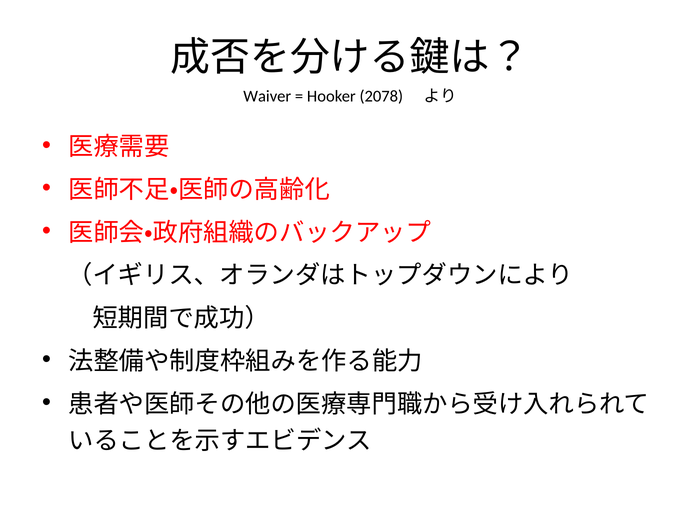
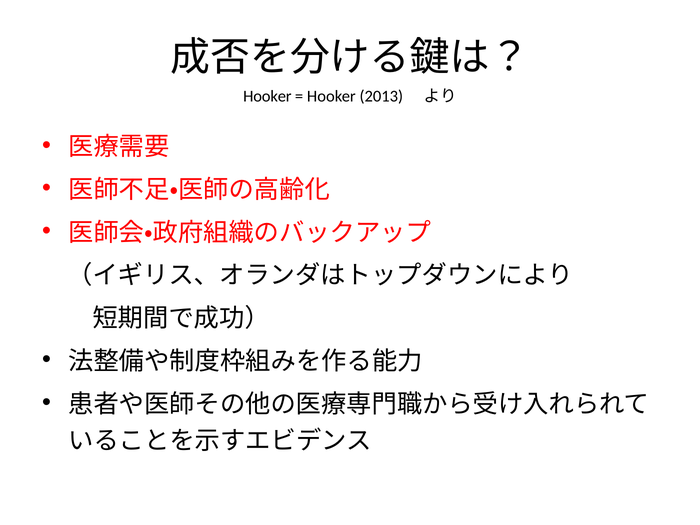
Waiver: Waiver -> Hooker (267, 96)
2078: 2078 -> 2013 (381, 96)
